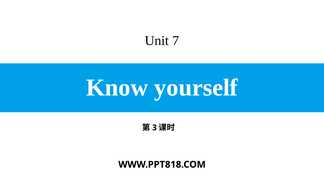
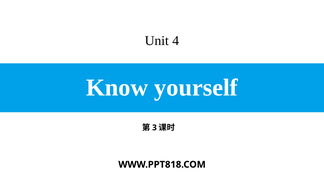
7: 7 -> 4 (176, 41)
